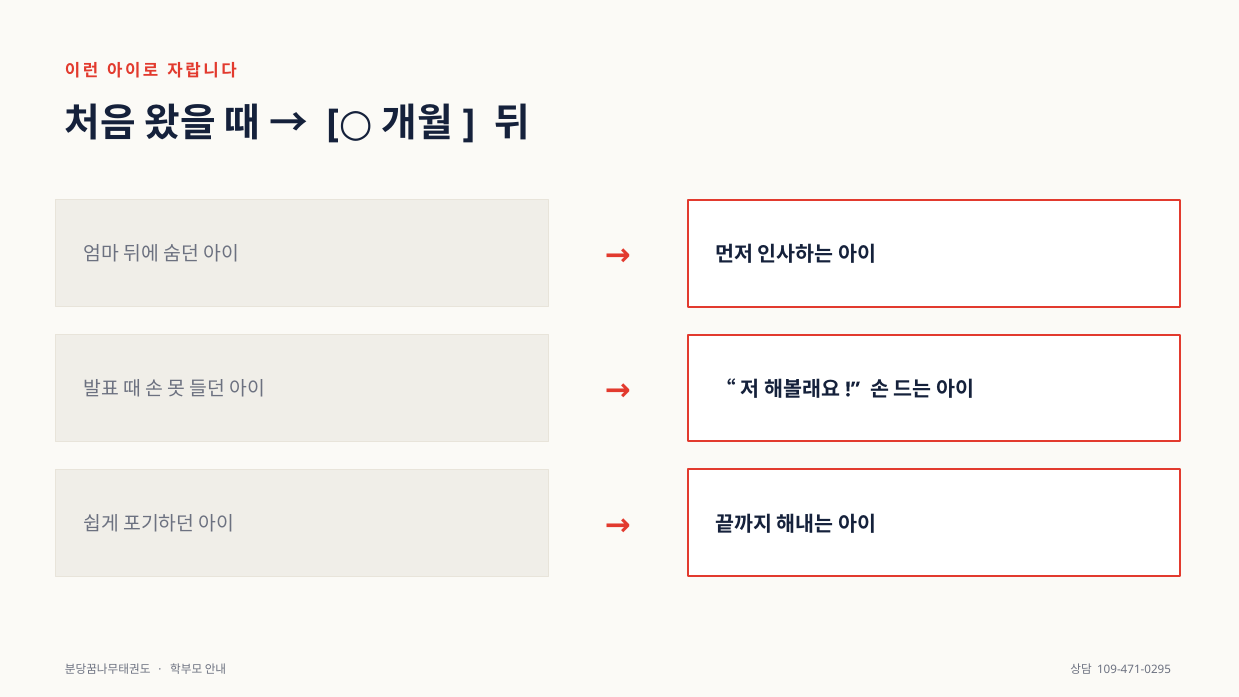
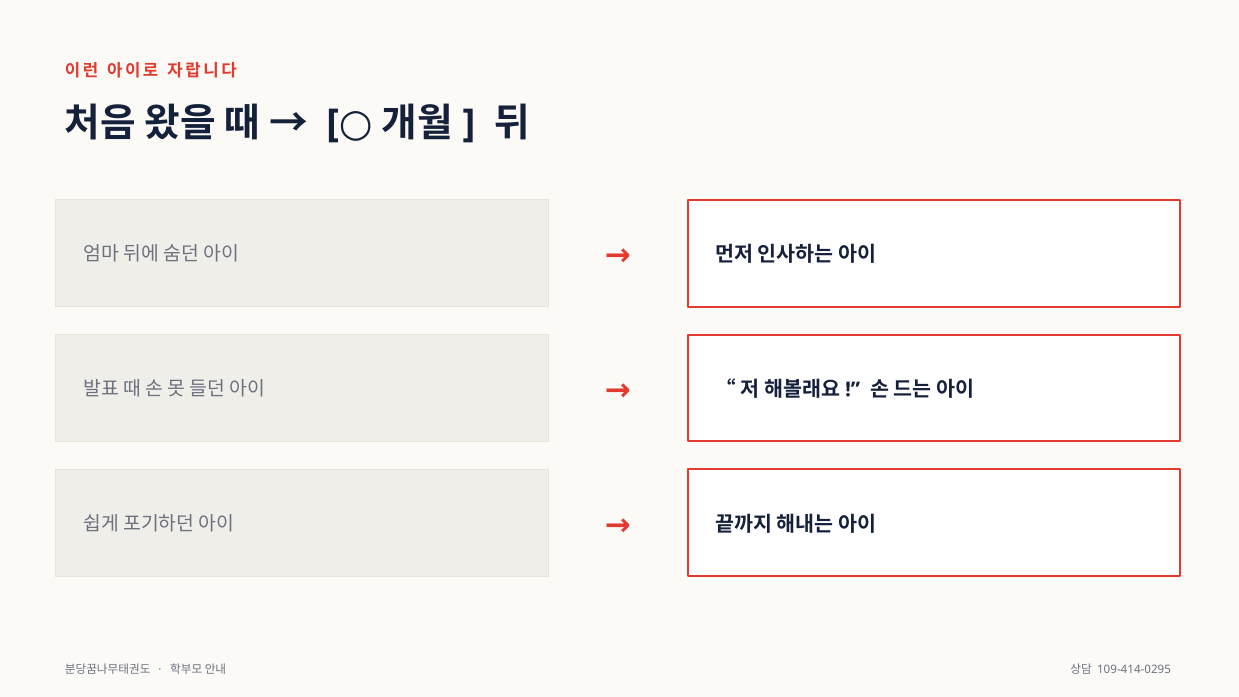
109-471-0295: 109-471-0295 -> 109-414-0295 (1134, 670)
